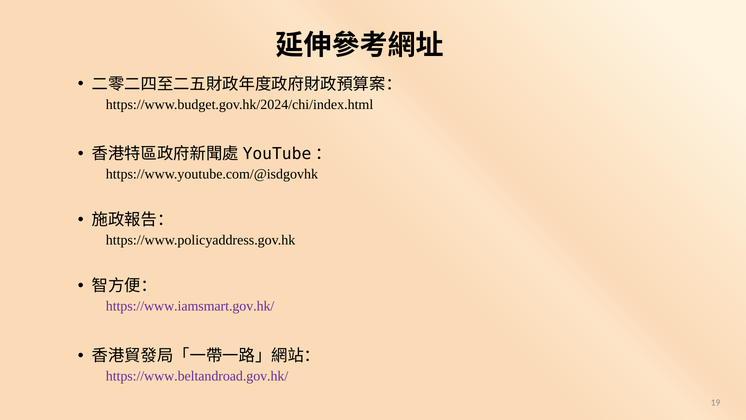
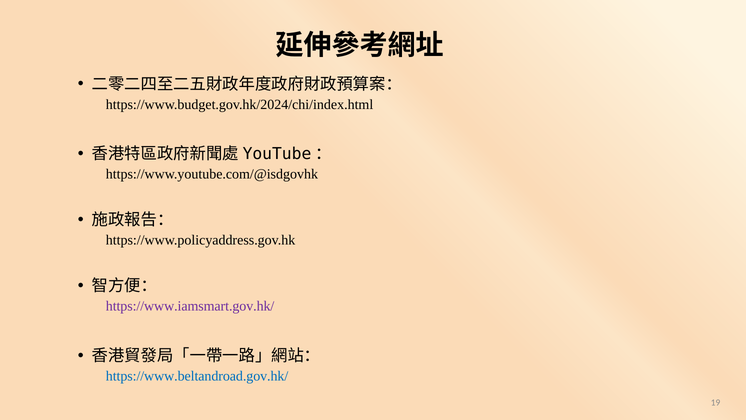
https://www.beltandroad.gov.hk/ colour: purple -> blue (197, 376)
